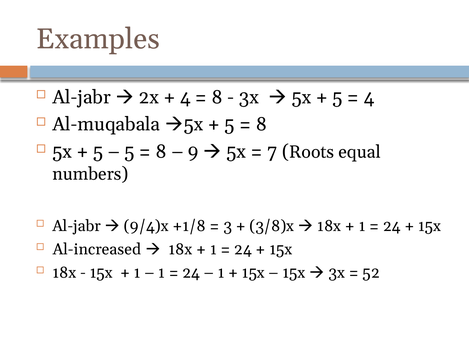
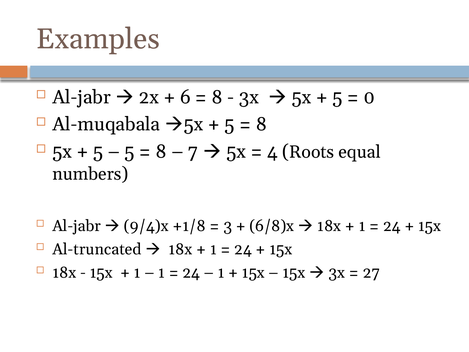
4: 4 -> 6 (185, 97)
4: 4 -> 0 (369, 97)
9: 9 -> 7 (193, 152)
7: 7 -> 4 (272, 152)
3/8)x: 3/8)x -> 6/8)x (272, 226)
Al-increased: Al-increased -> Al-truncated (97, 249)
52: 52 -> 27 (371, 272)
